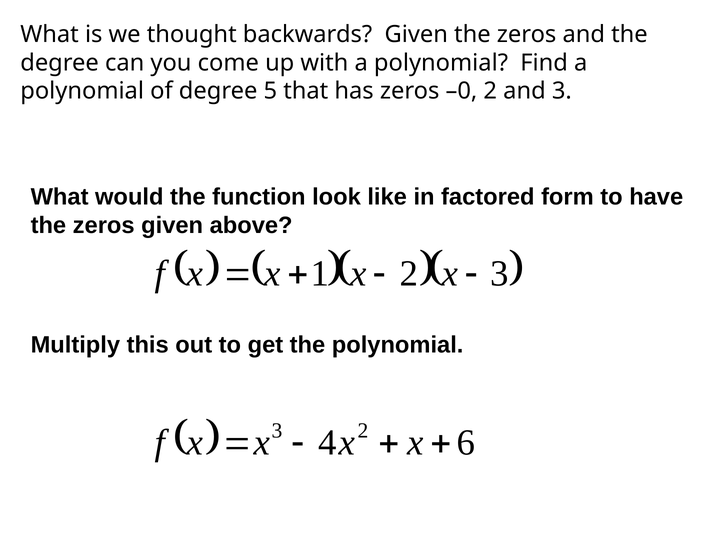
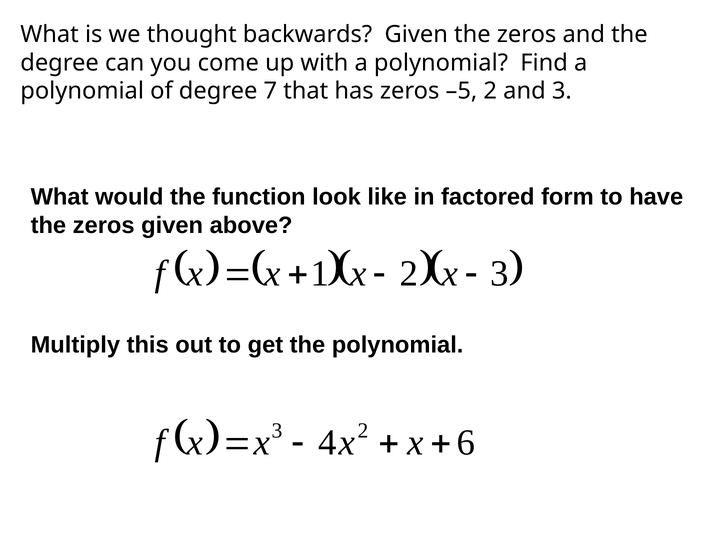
5: 5 -> 7 (270, 91)
–0: –0 -> –5 (461, 91)
